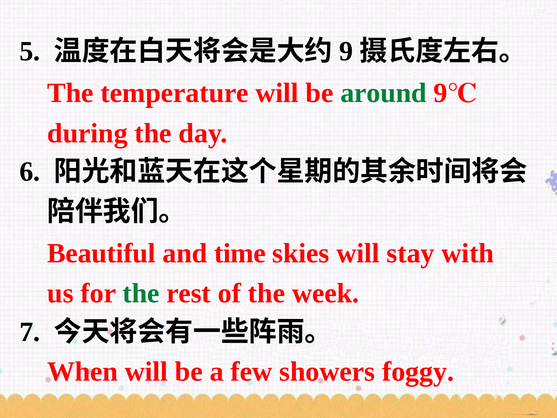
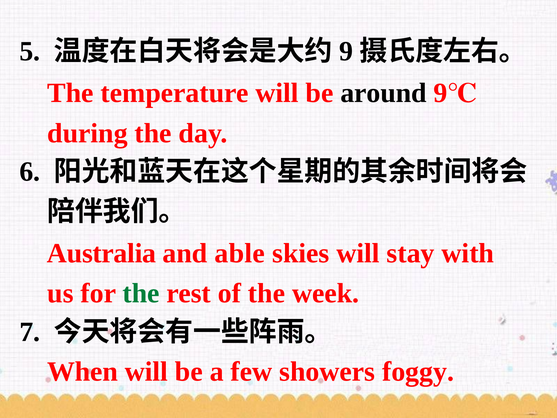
around colour: green -> black (384, 93)
Beautiful: Beautiful -> Australia (102, 253)
time: time -> able (240, 253)
